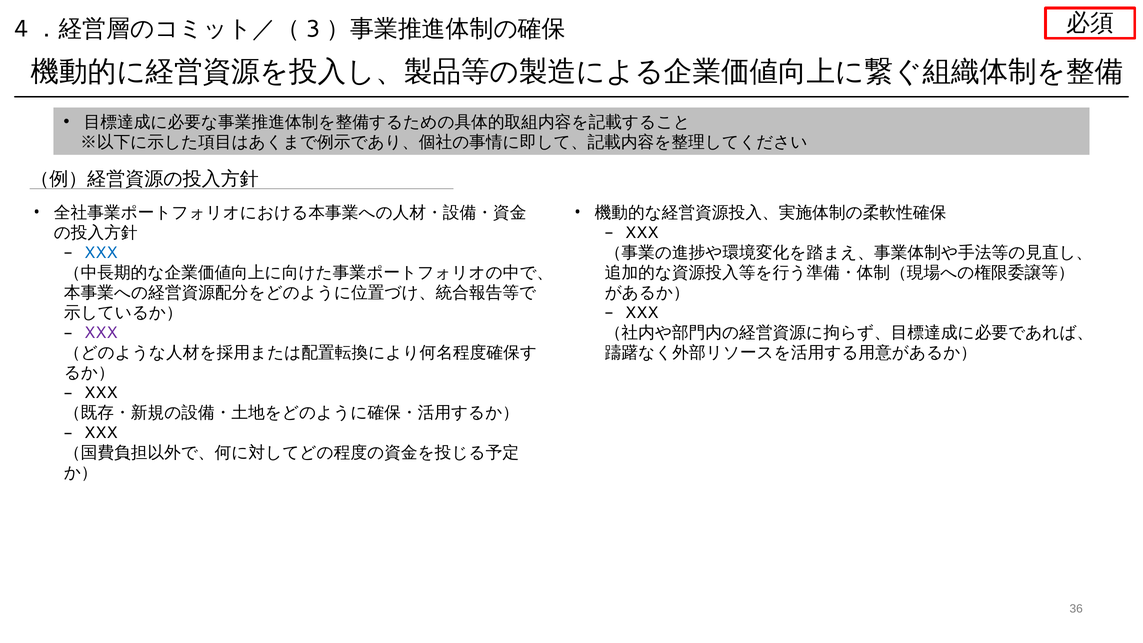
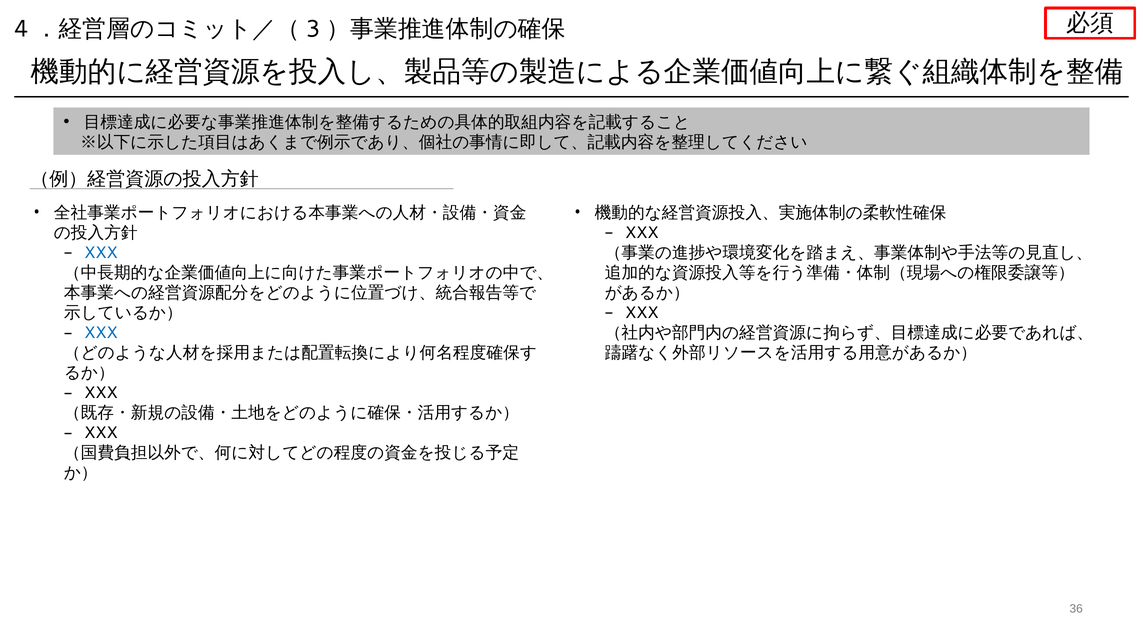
XXX colour: purple -> blue (101, 333)
